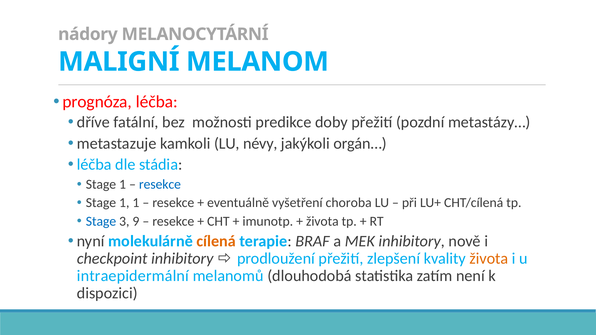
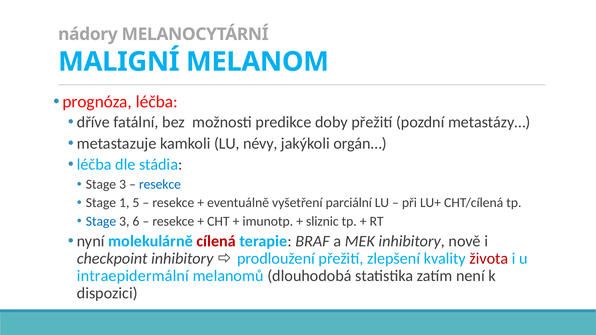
1: 1 -> 3 (123, 184)
1 1: 1 -> 5 (136, 203)
choroba: choroba -> parciální (349, 203)
9: 9 -> 6 (136, 221)
života: života -> sliznic (322, 221)
cílená colour: orange -> red (216, 241)
života colour: orange -> red (489, 259)
